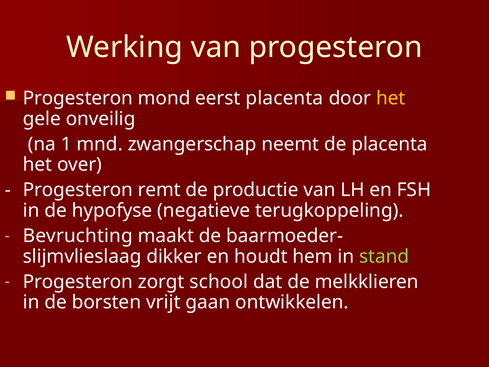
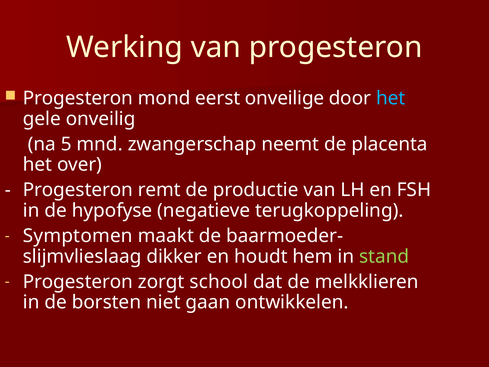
eerst placenta: placenta -> onveilige (285, 98)
het colour: yellow -> light blue (391, 98)
1: 1 -> 5 (66, 144)
Bevruchting: Bevruchting -> Symptomen (78, 236)
vrijt: vrijt -> niet (163, 302)
